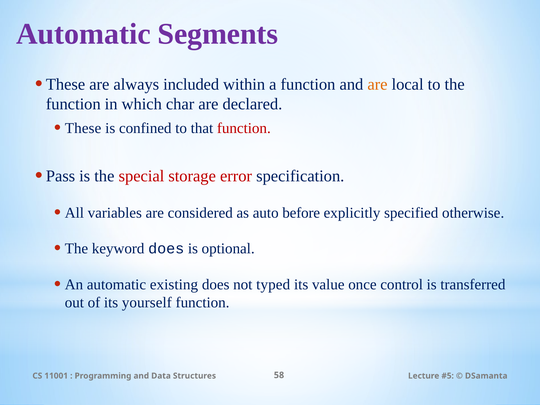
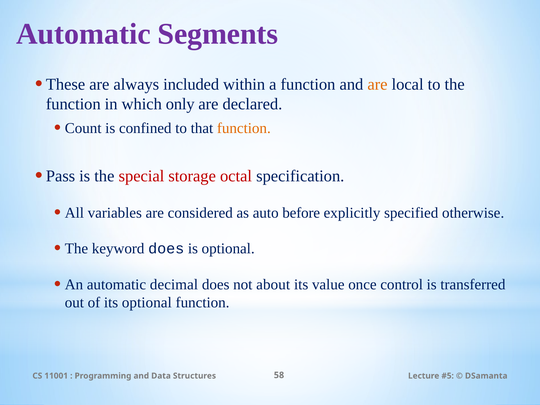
char: char -> only (180, 104)
These: These -> Count (83, 128)
function colour: red -> orange (244, 128)
error: error -> octal (236, 176)
existing: existing -> decimal (174, 285)
typed: typed -> about (273, 285)
its yourself: yourself -> optional (147, 303)
